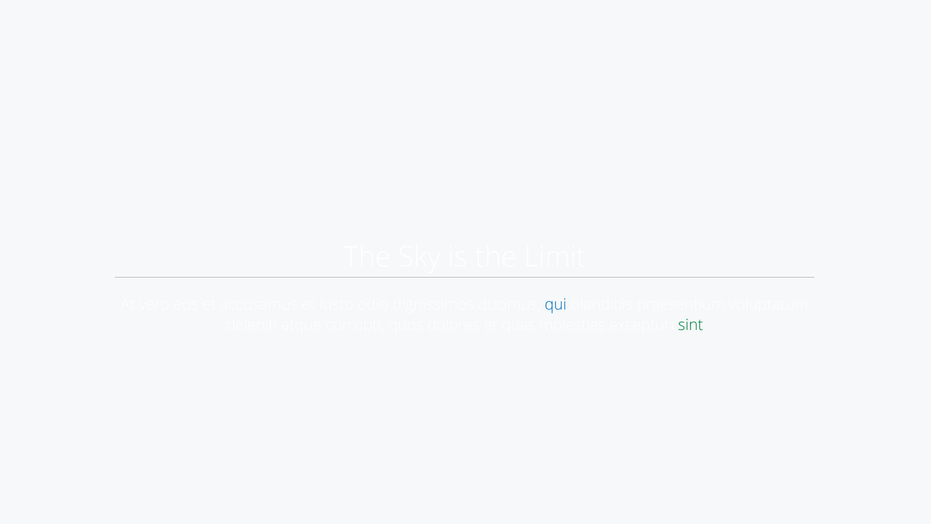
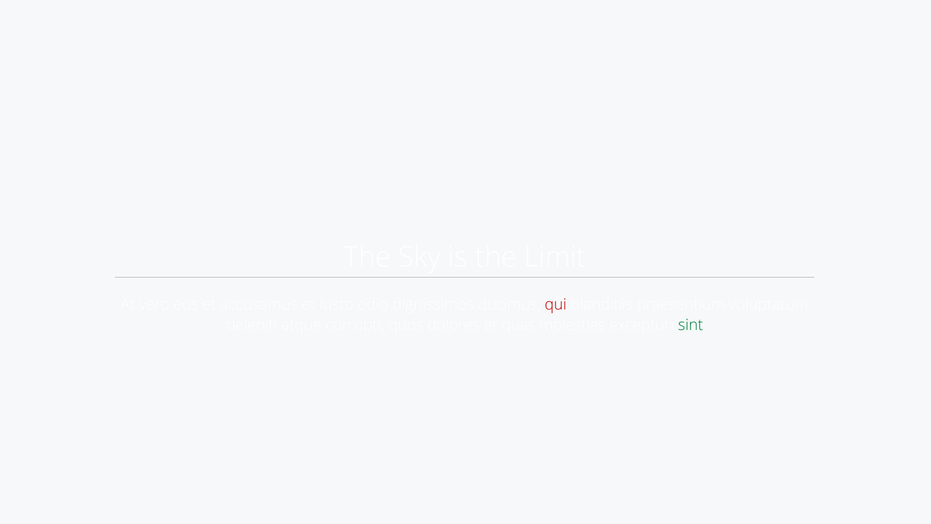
qui colour: blue -> red (556, 305)
